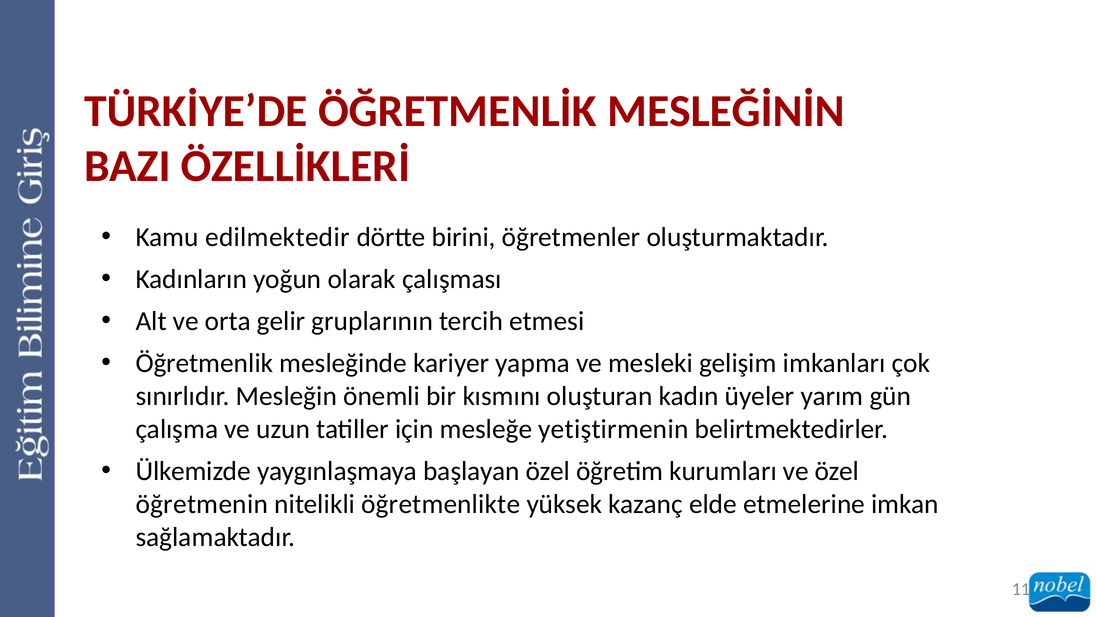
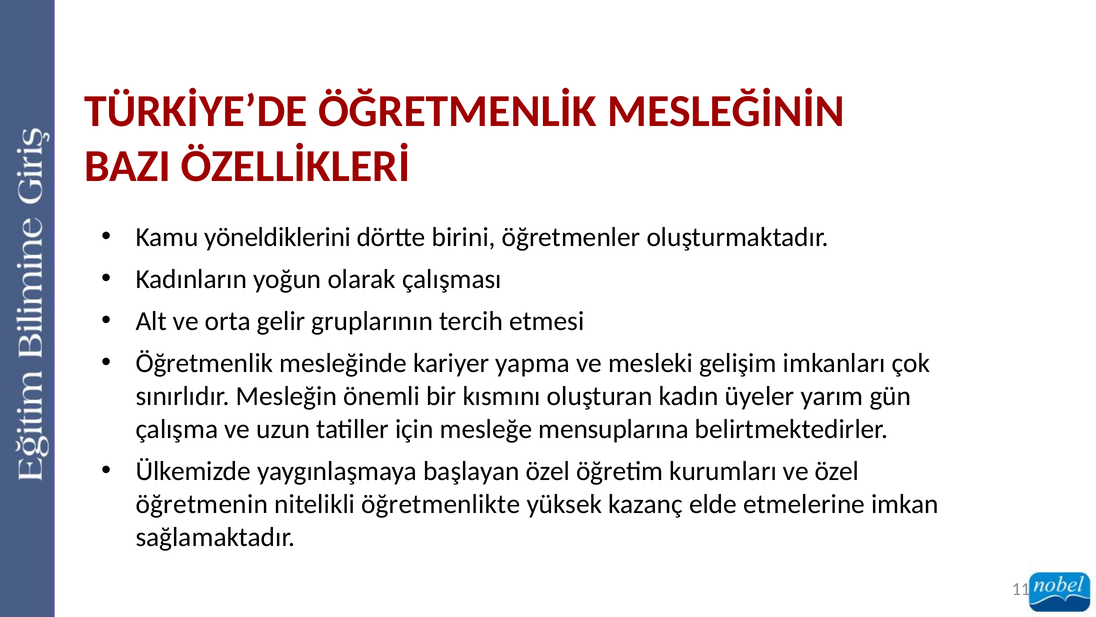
edilmektedir: edilmektedir -> yöneldiklerini (278, 237)
yetiştirmenin: yetiştirmenin -> mensuplarına (614, 429)
